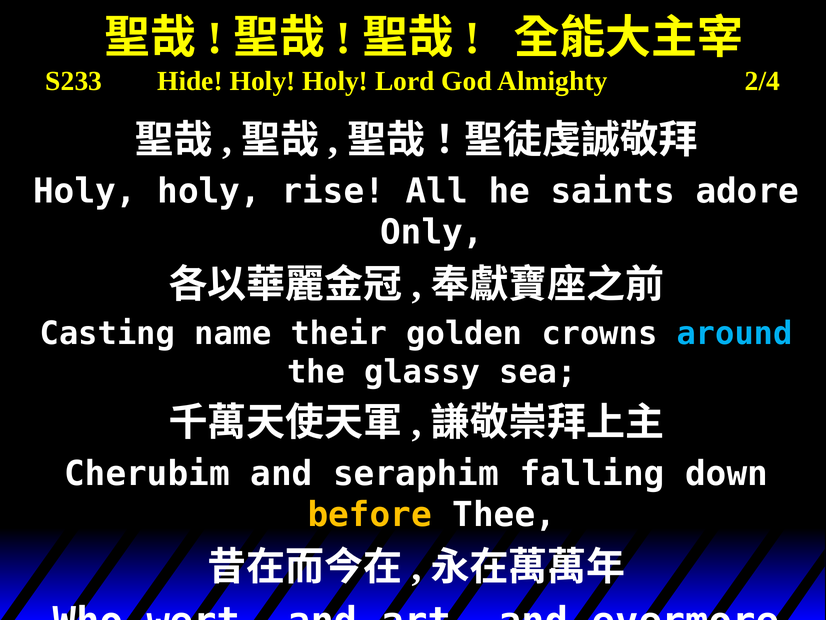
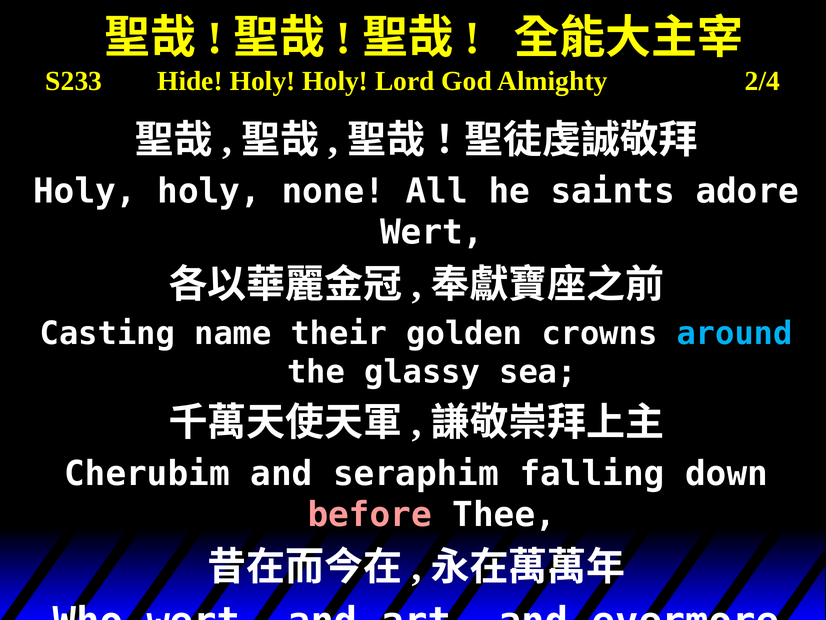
rise: rise -> none (333, 191)
Only: Only -> Wert (432, 232)
before colour: yellow -> pink (370, 515)
